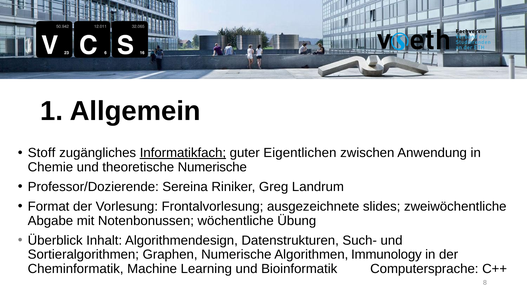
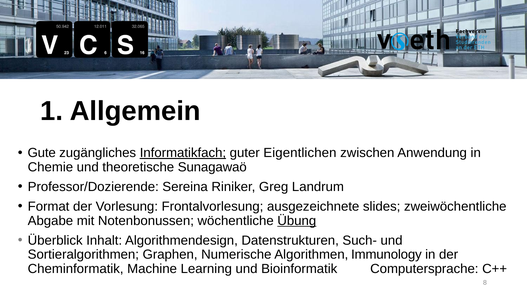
Stoff: Stoff -> Gute (42, 153)
theoretische Numerische: Numerische -> Sunagawaö (212, 167)
Übung underline: none -> present (297, 221)
